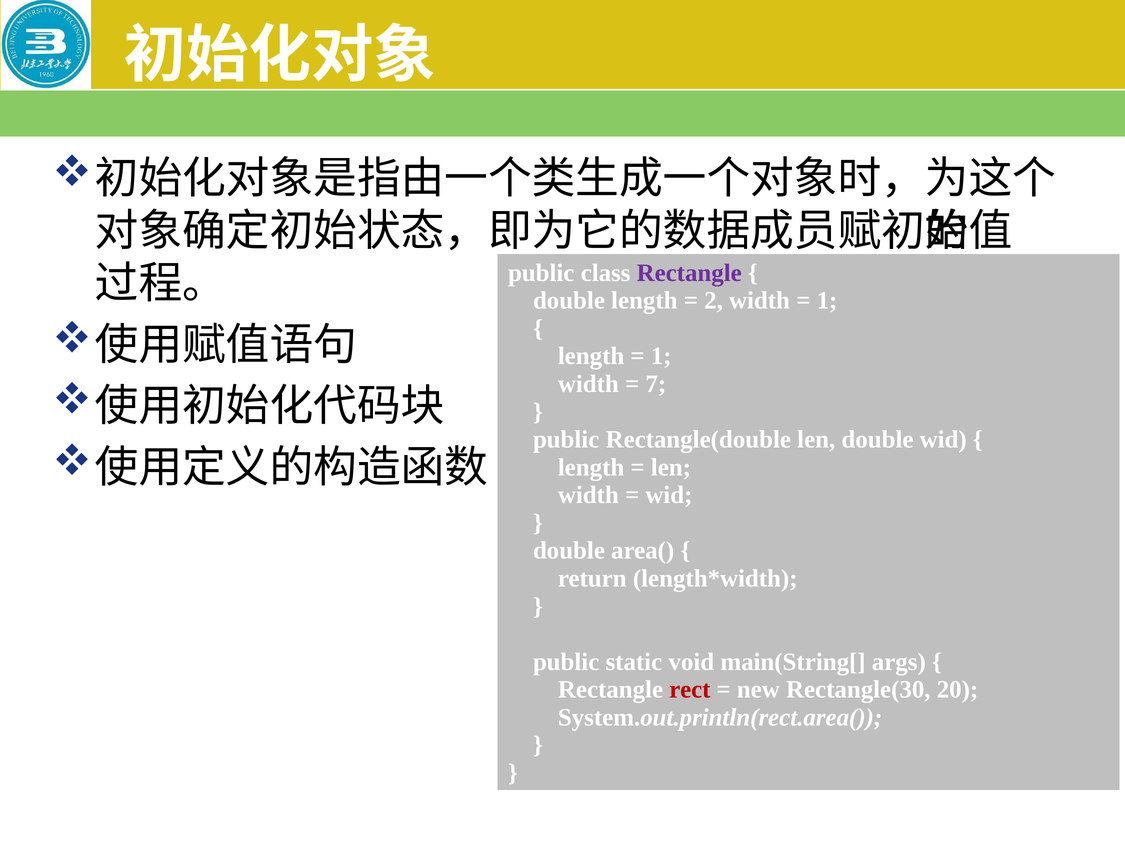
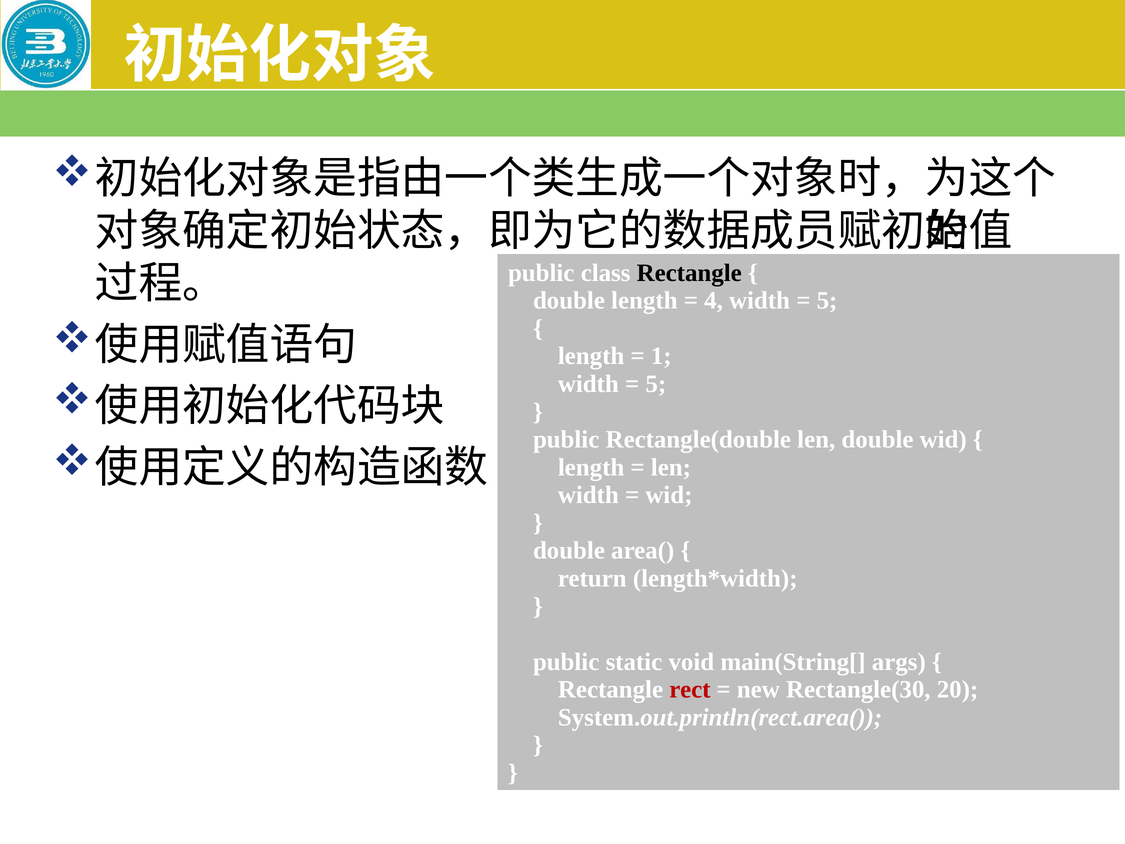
Rectangle colour: purple -> black (689, 273)
2: 2 -> 4 (714, 301)
1: 1 -> 5 (827, 301)
7: 7 -> 5 (656, 384)
